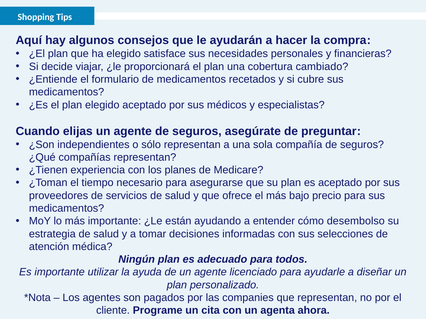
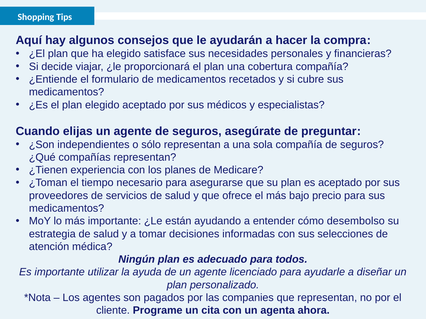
cobertura cambiado: cambiado -> compañía (322, 67)
